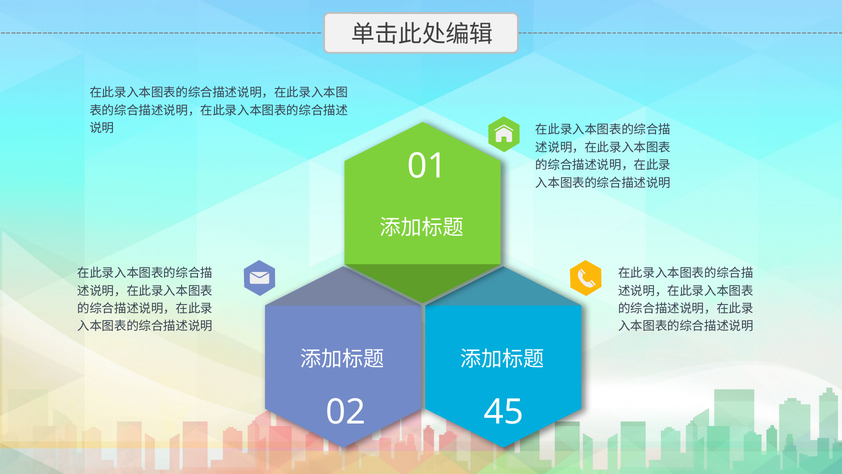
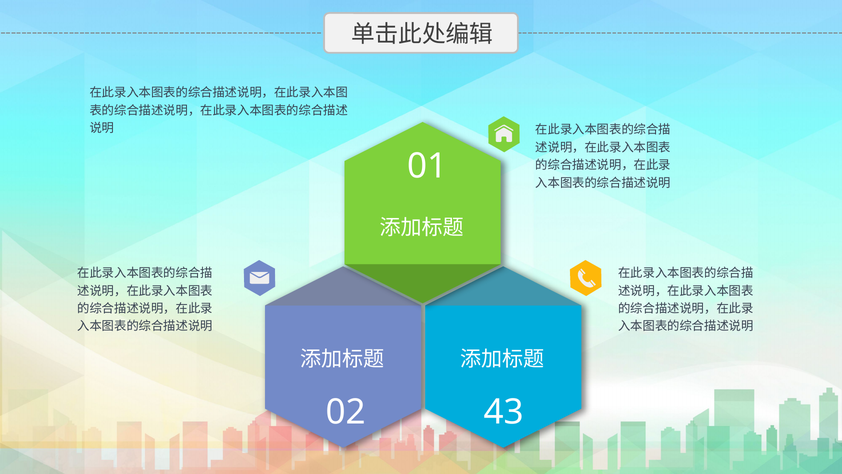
45: 45 -> 43 (504, 412)
